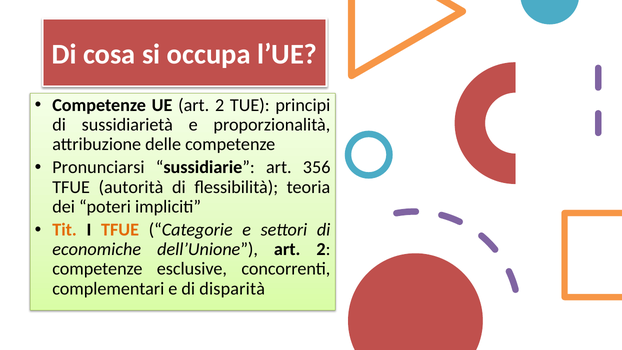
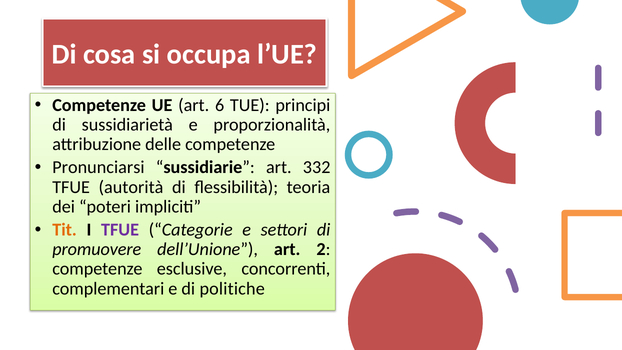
UE art 2: 2 -> 6 (220, 105)
356: 356 -> 332 (317, 167)
TFUE colour: orange -> purple (120, 230)
economiche: economiche -> promuovere (97, 249)
disparità: disparità -> politiche (232, 288)
